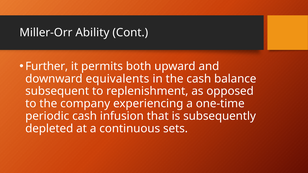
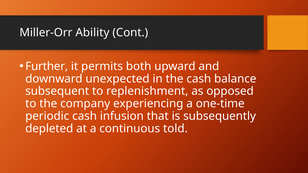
equivalents: equivalents -> unexpected (118, 79)
sets: sets -> told (175, 129)
